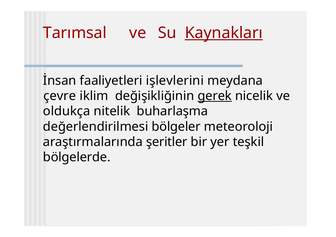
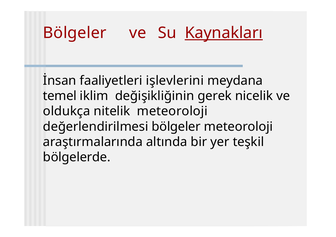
Tarımsal: Tarımsal -> Bölgeler (75, 33)
çevre: çevre -> temel (60, 96)
gerek underline: present -> none (215, 96)
nitelik buharlaşma: buharlaşma -> meteoroloji (172, 111)
şeritler: şeritler -> altında (167, 142)
